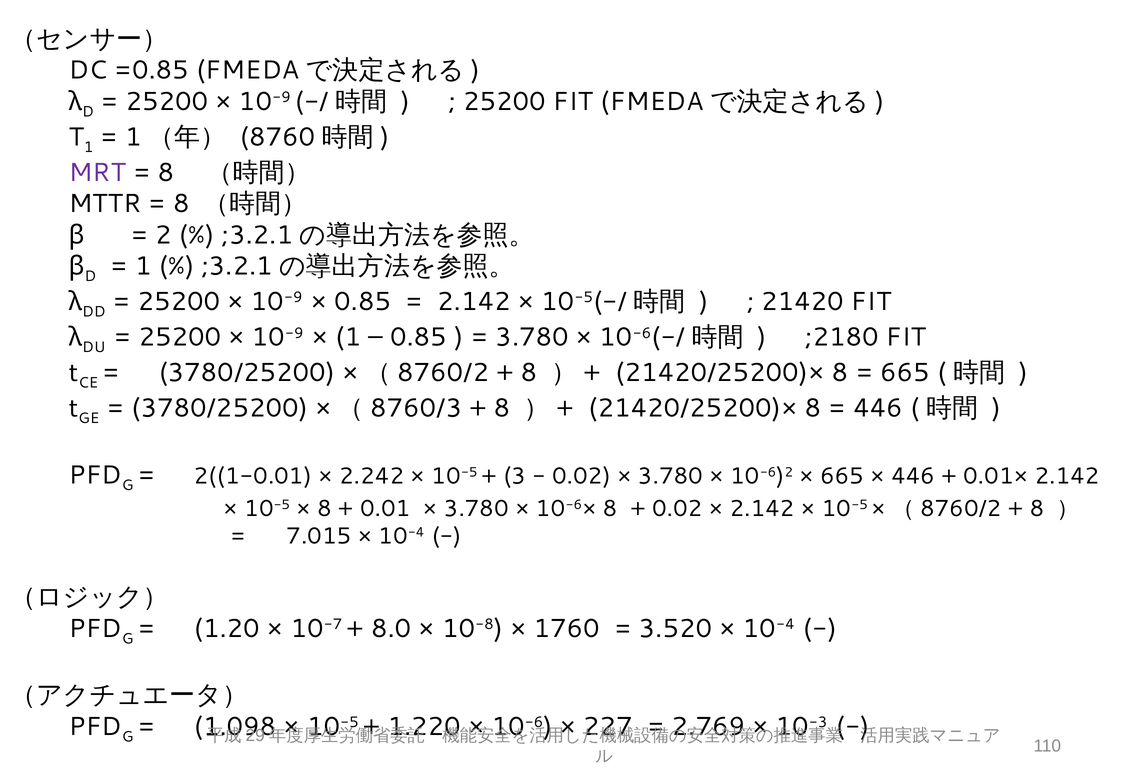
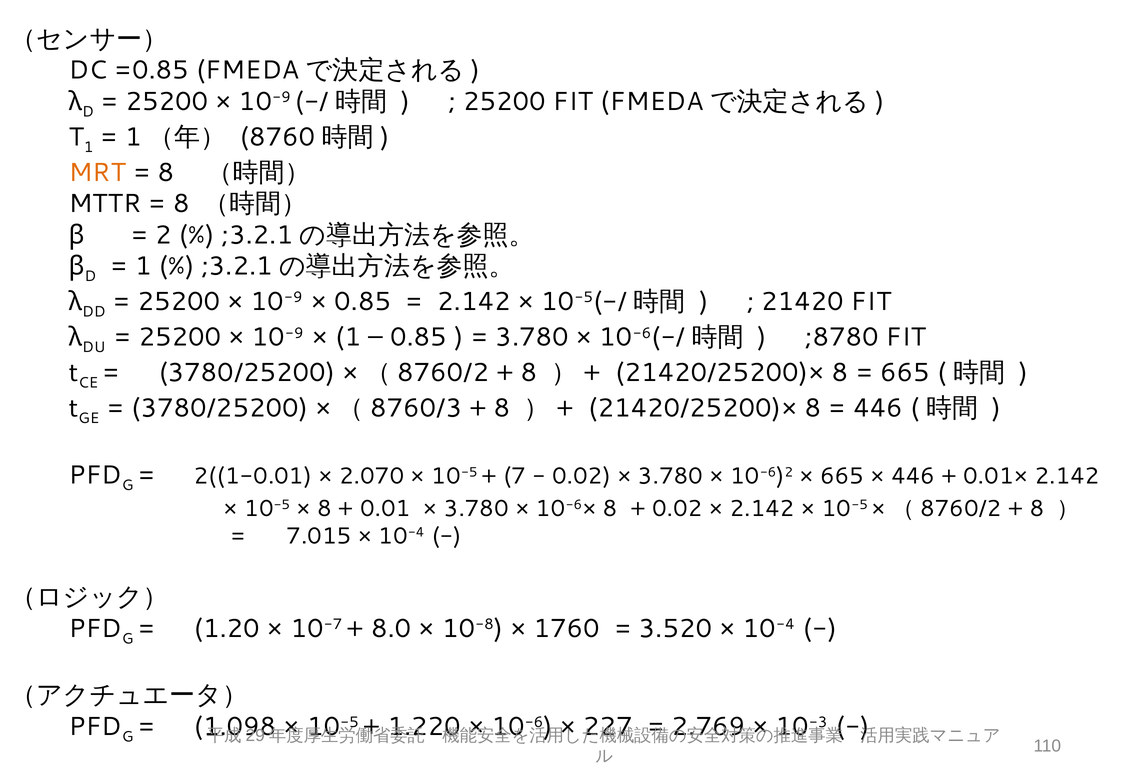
MRT colour: purple -> orange (97, 172)
;2180: ;2180 -> ;8780 (842, 337)
2.242: 2.242 -> 2.070 (372, 476)
3: 3 -> 7 (515, 476)
